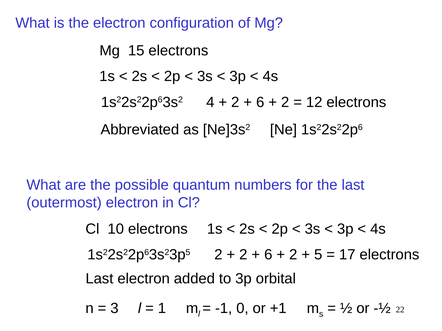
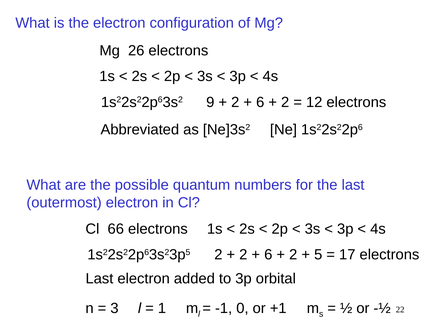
15: 15 -> 26 (136, 51)
4: 4 -> 9 (210, 102)
10: 10 -> 66 (116, 229)
